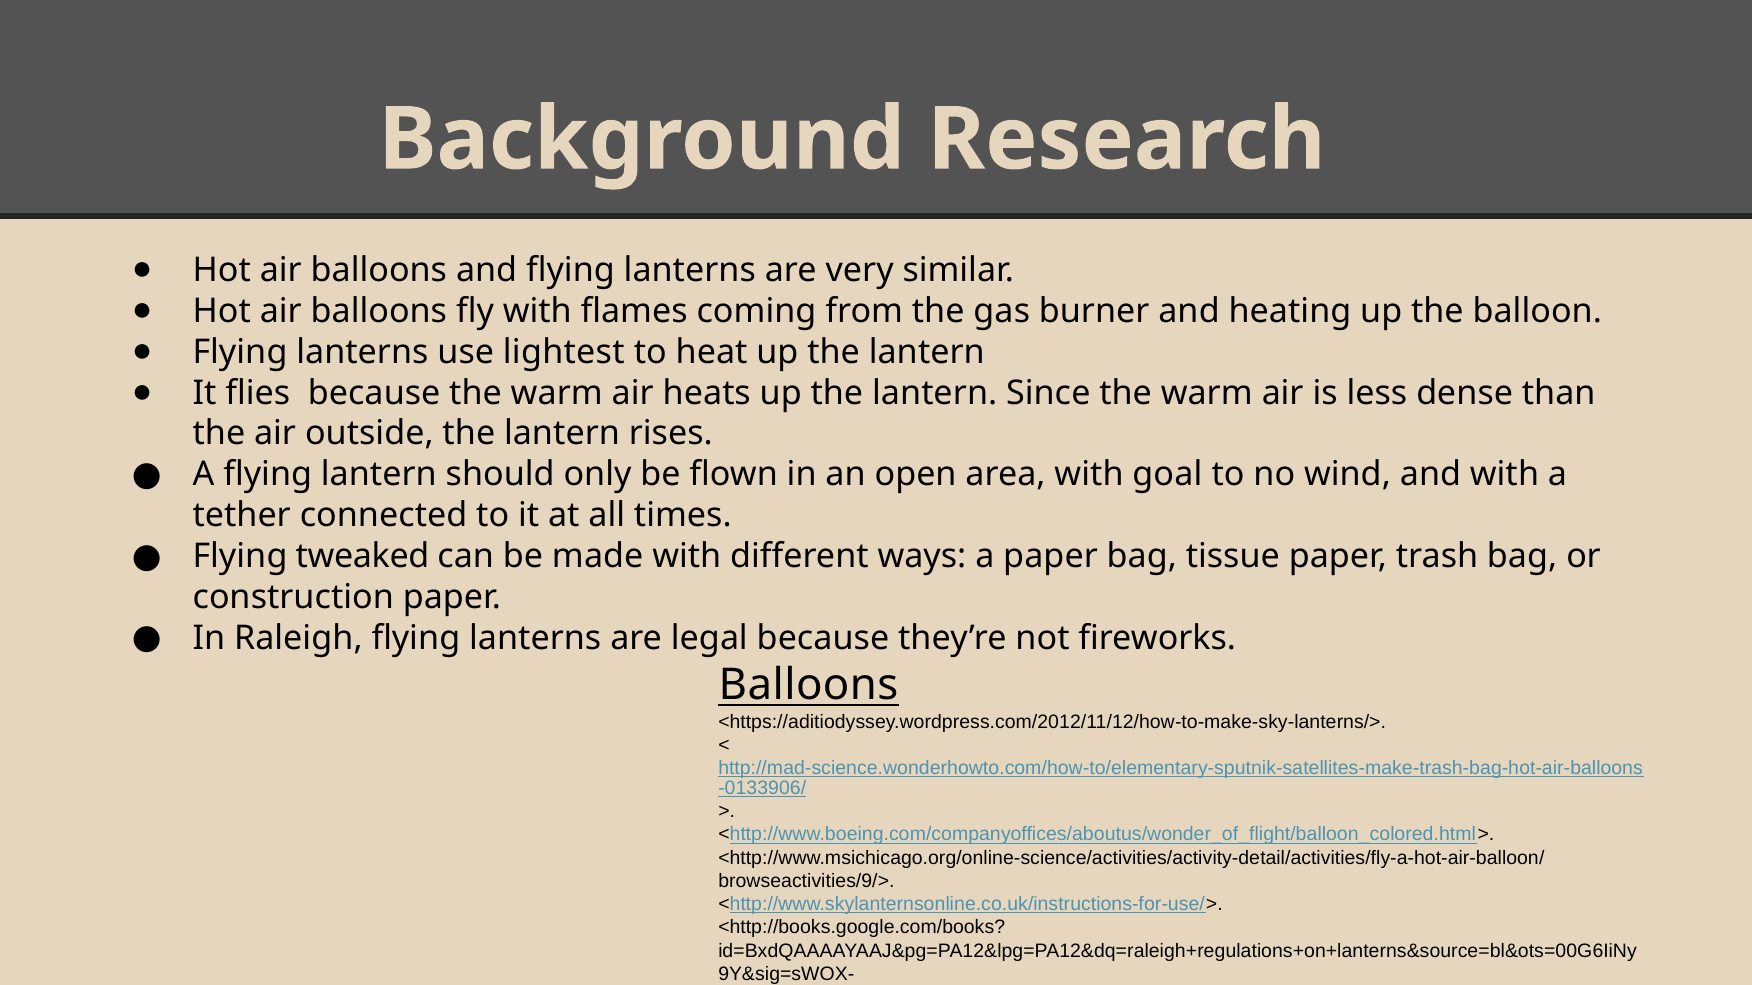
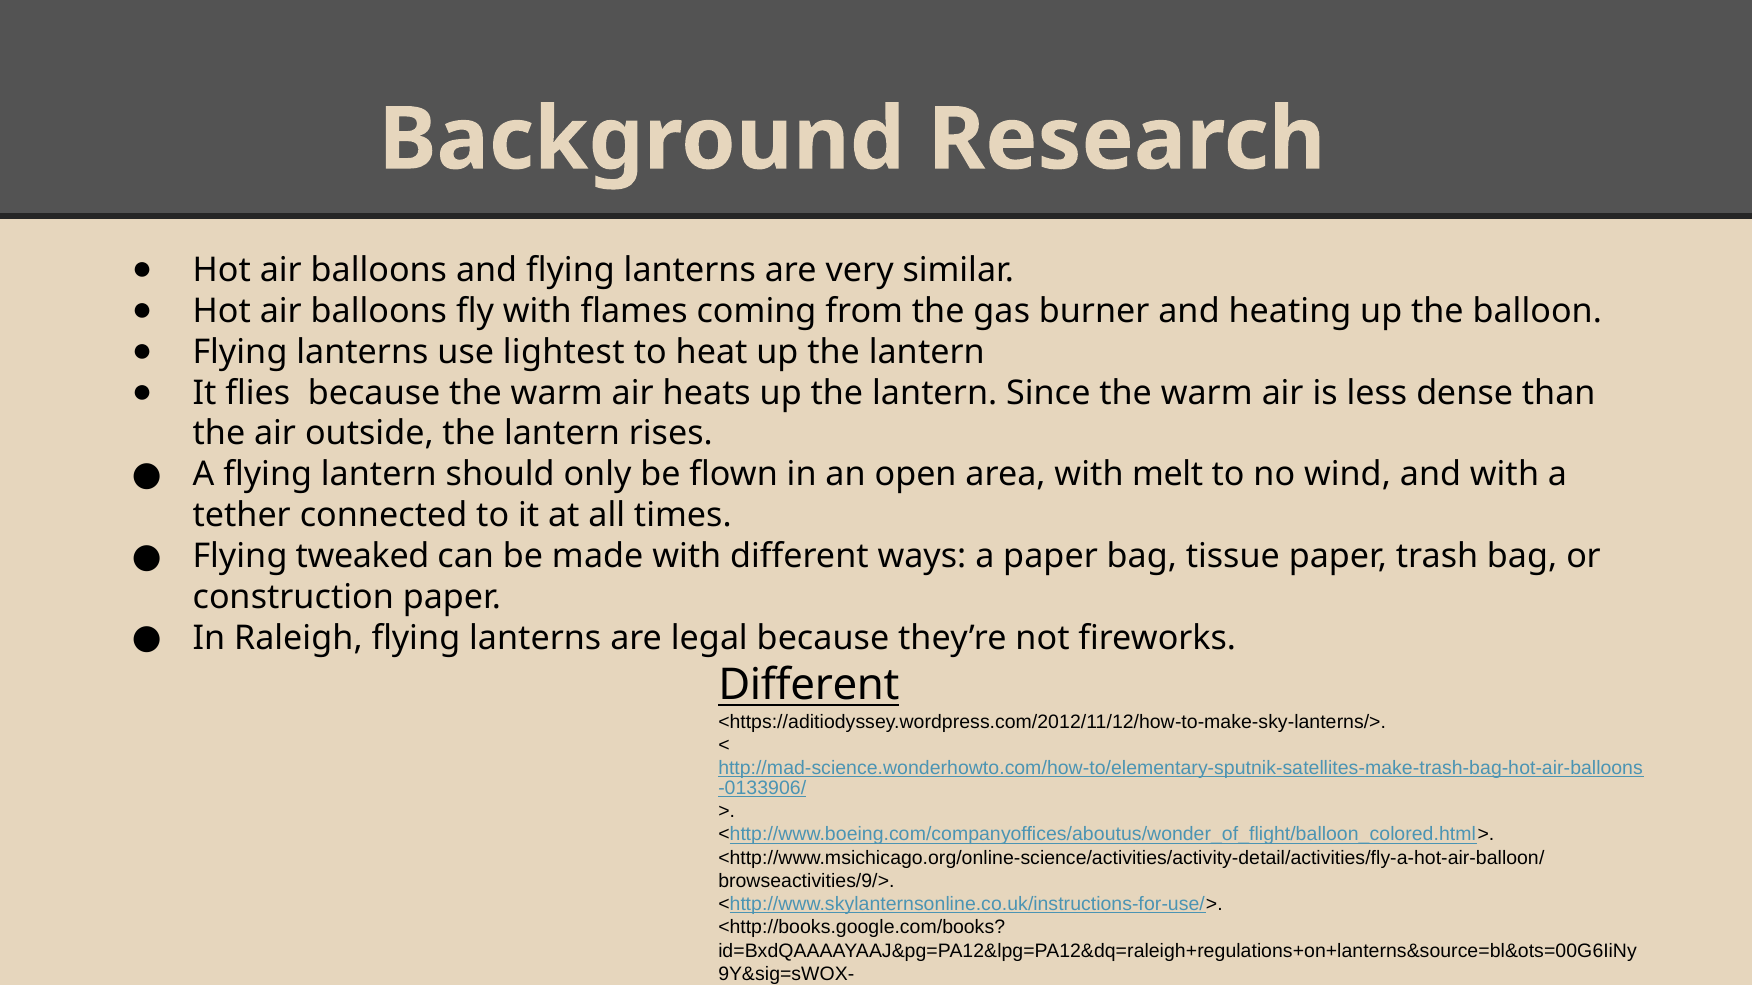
goal: goal -> melt (1168, 475)
Balloons: Balloons -> Different (809, 686)
